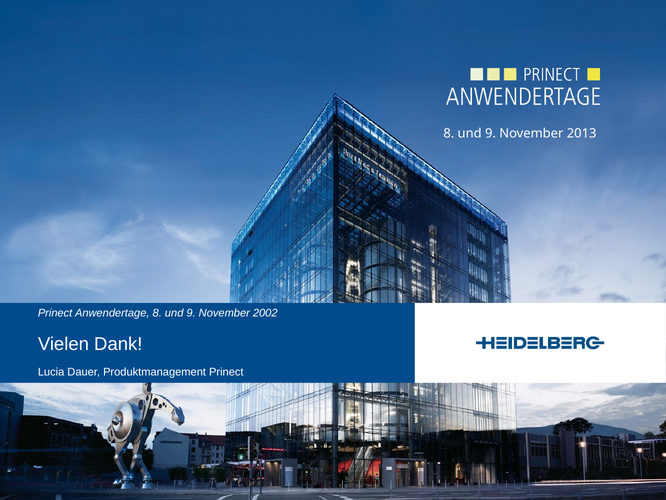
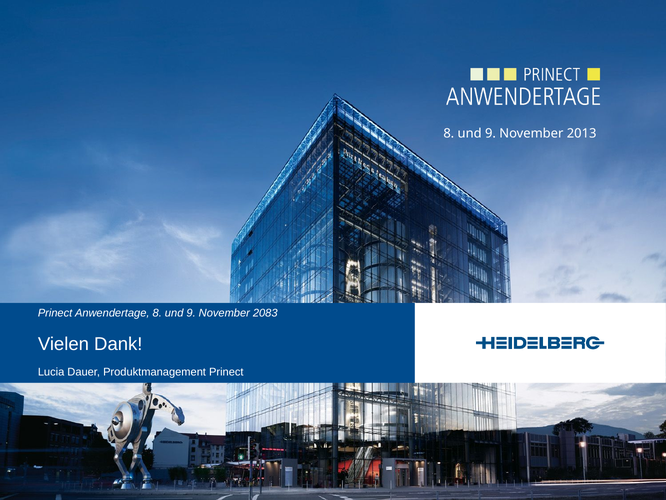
2002: 2002 -> 2083 (265, 313)
